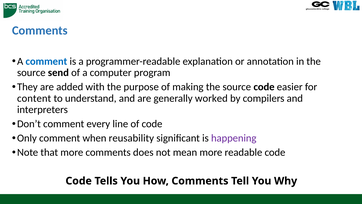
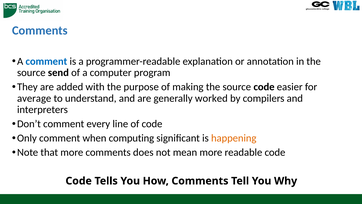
content: content -> average (34, 98)
reusability: reusability -> computing (131, 138)
happening colour: purple -> orange (234, 138)
